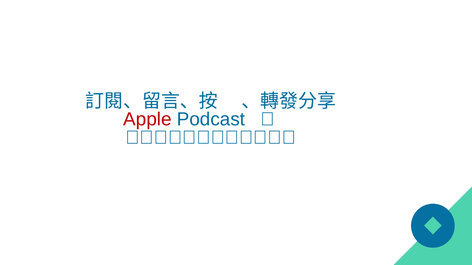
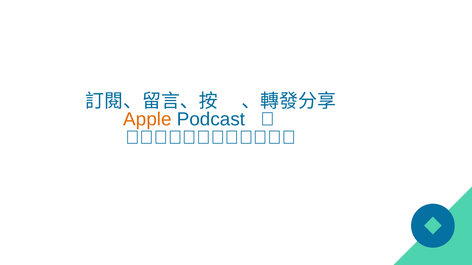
Apple colour: red -> orange (147, 120)
